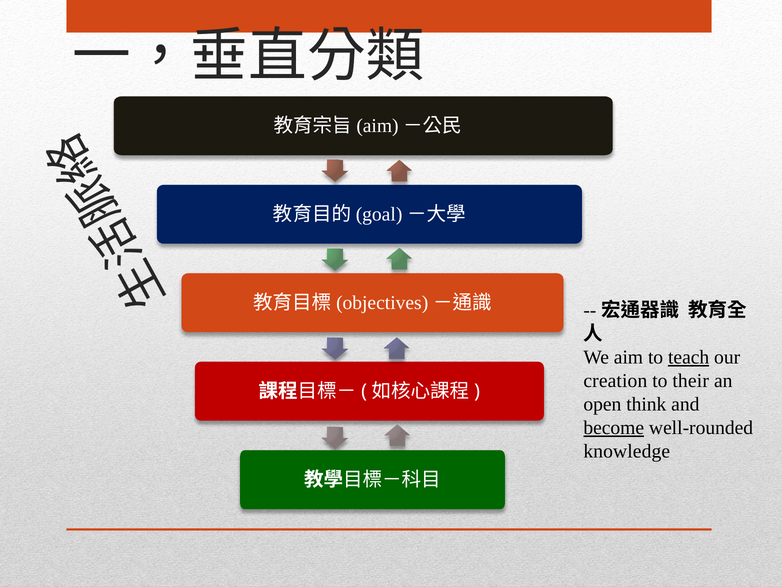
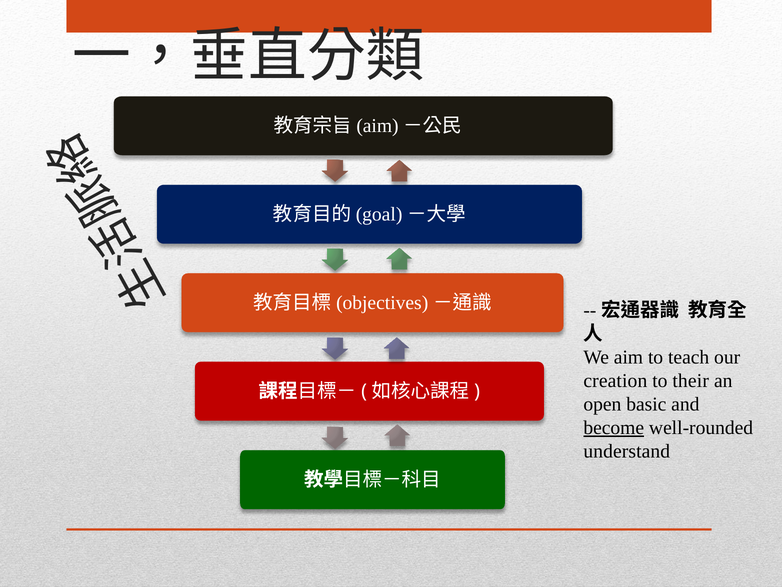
teach underline: present -> none (689, 357)
think: think -> basic (646, 404)
knowledge: knowledge -> understand (627, 451)
